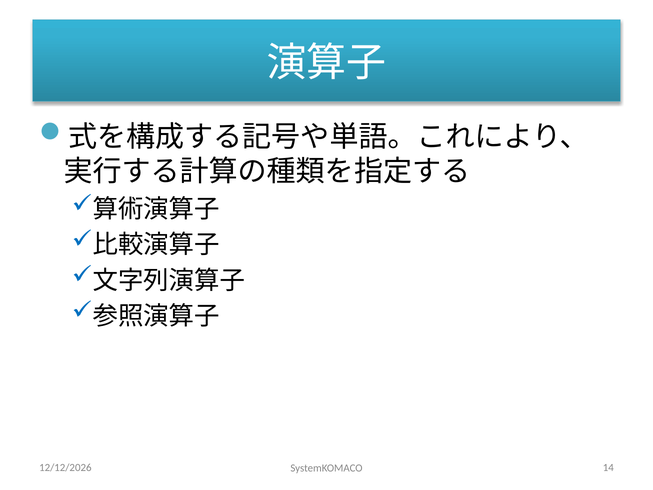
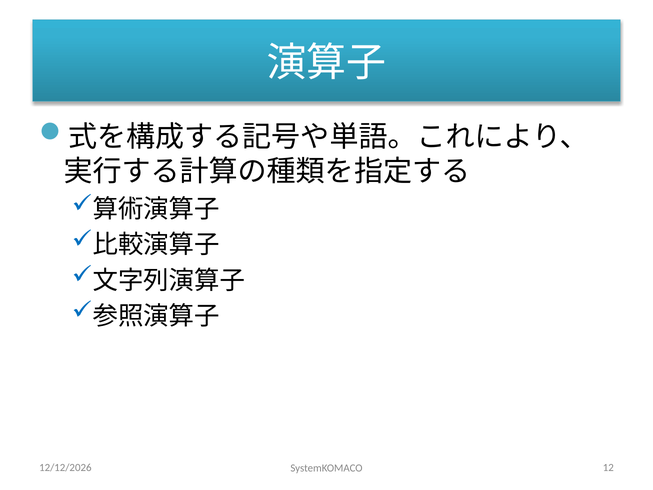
14: 14 -> 12 (608, 468)
